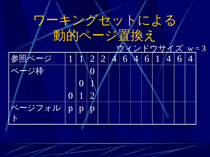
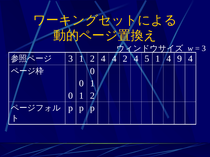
1: 1 -> 3 (71, 59)
1 2 2: 2 -> 4 (103, 59)
6: 6 -> 2 (125, 59)
6: 6 -> 5 (147, 59)
1 4 6: 6 -> 9 (180, 59)
